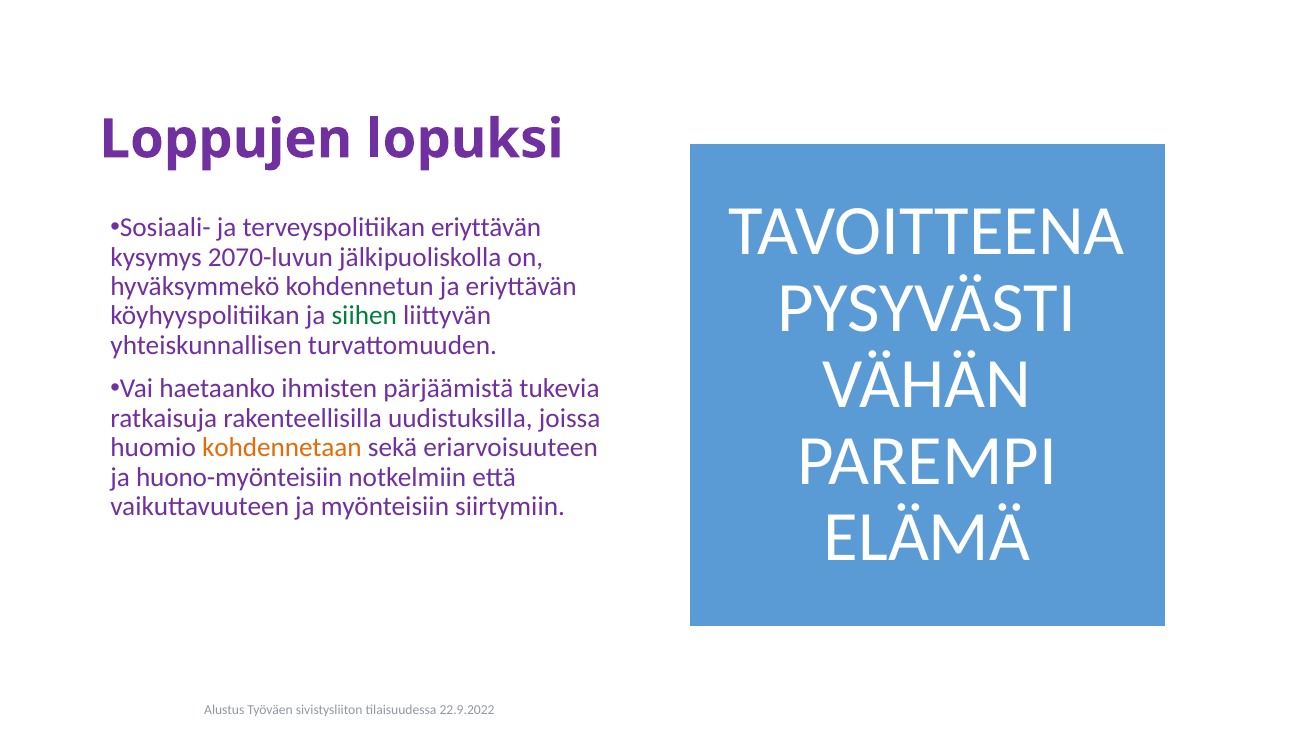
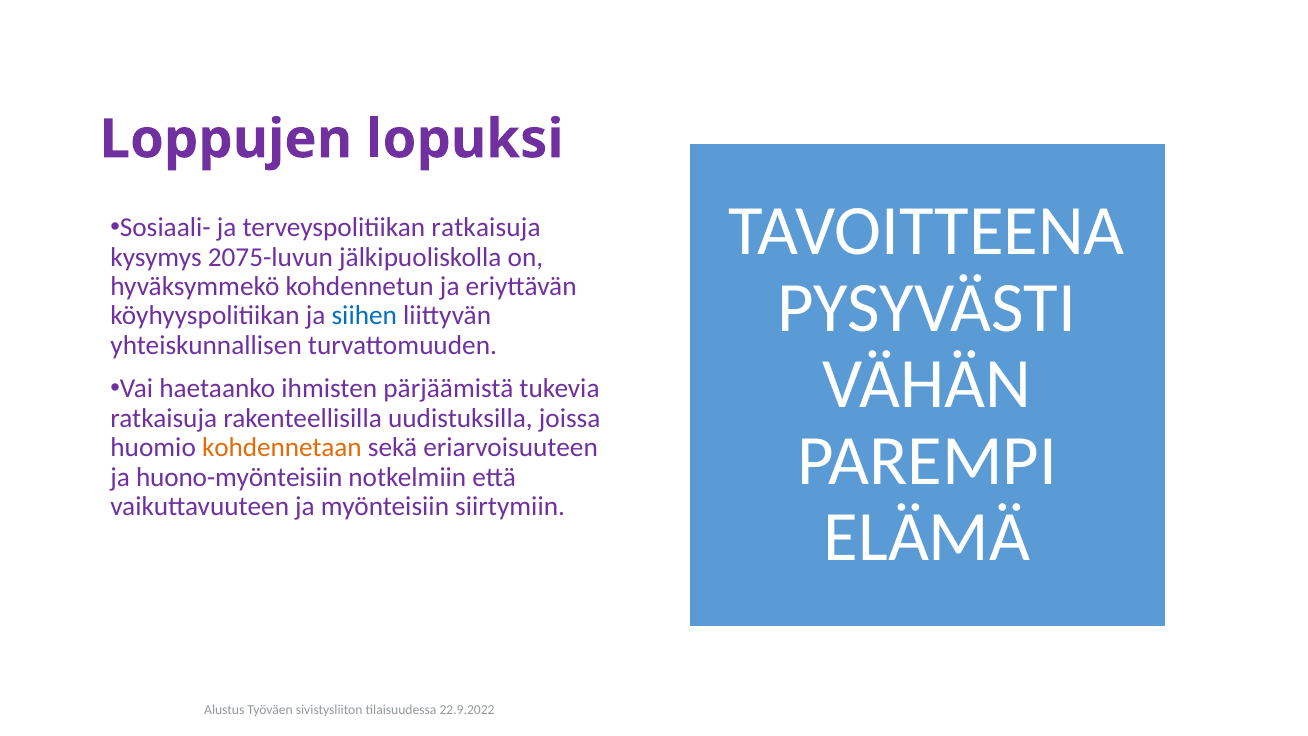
terveyspolitiikan eriyttävän: eriyttävän -> ratkaisuja (486, 227)
2070-luvun: 2070-luvun -> 2075-luvun (270, 257)
siihen colour: green -> blue (364, 316)
